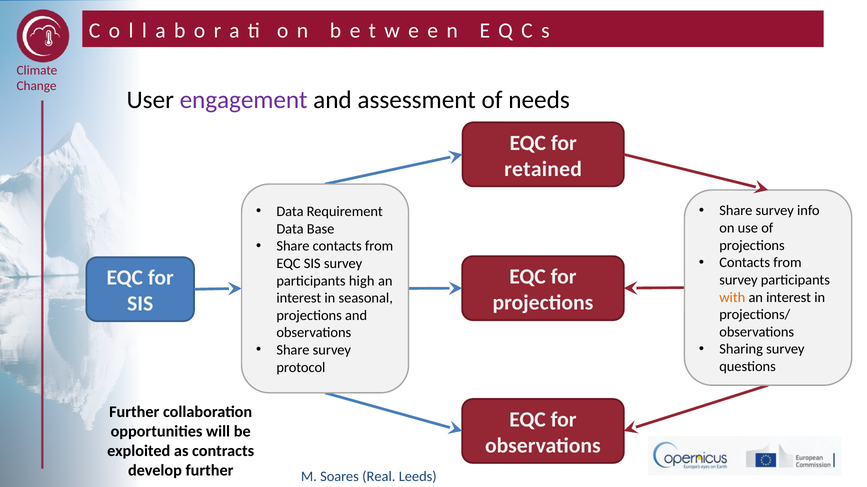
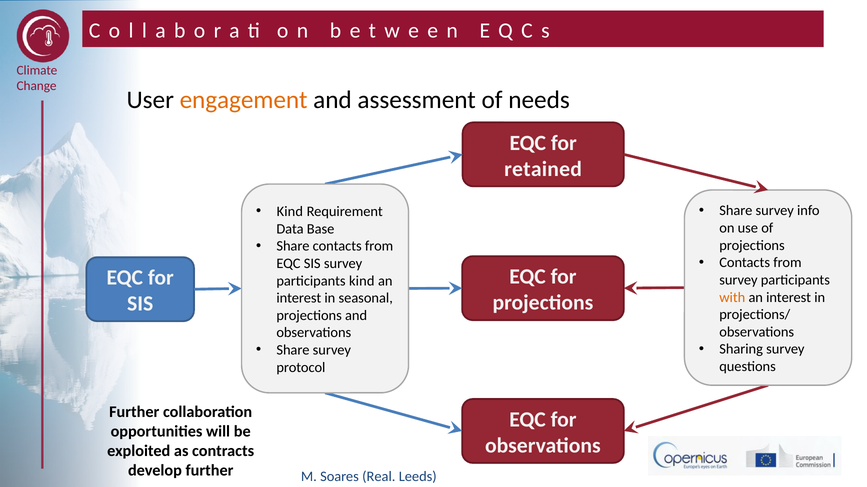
engagement colour: purple -> orange (244, 100)
Data: Data -> Kind (290, 212)
participants high: high -> kind (362, 281)
